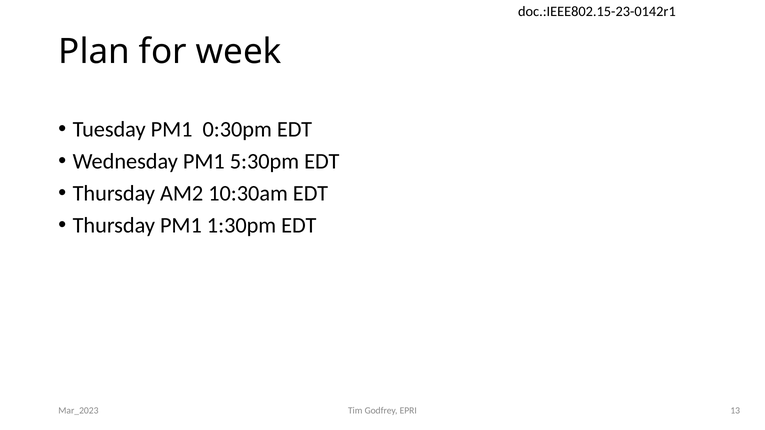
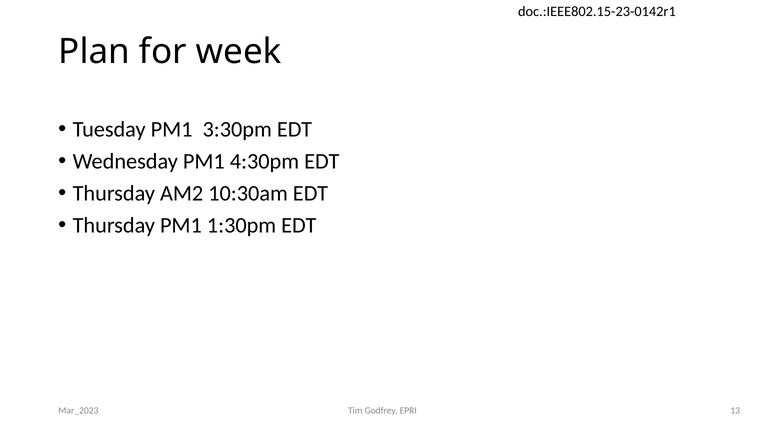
0:30pm: 0:30pm -> 3:30pm (237, 129)
5:30pm: 5:30pm -> 4:30pm (264, 161)
